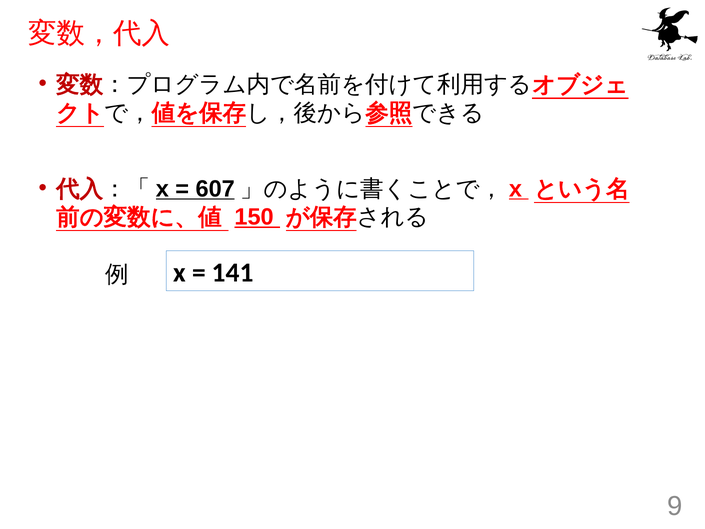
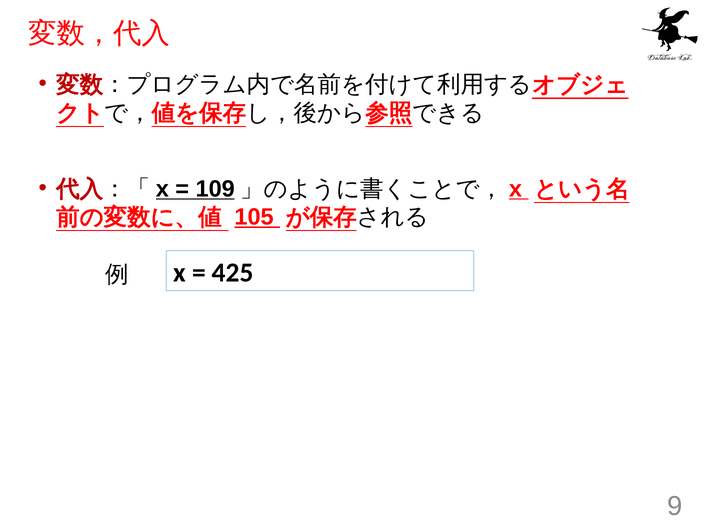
607: 607 -> 109 (215, 189)
150: 150 -> 105 (254, 217)
141: 141 -> 425 (233, 272)
